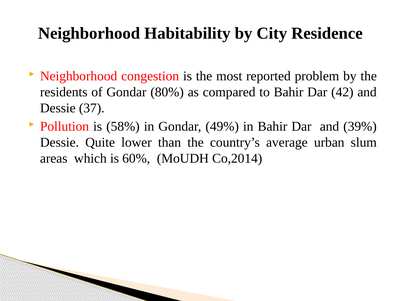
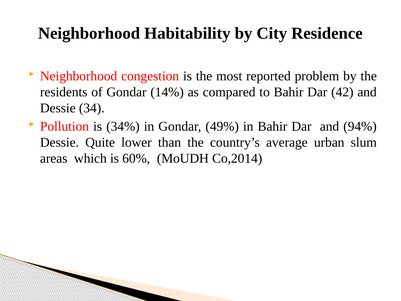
80%: 80% -> 14% (167, 92)
37: 37 -> 34 (92, 108)
58%: 58% -> 34% (123, 126)
39%: 39% -> 94% (360, 126)
